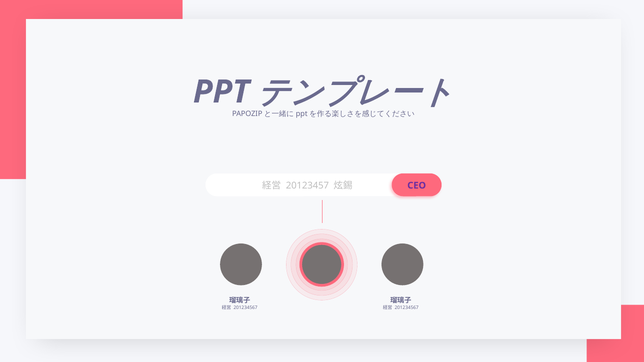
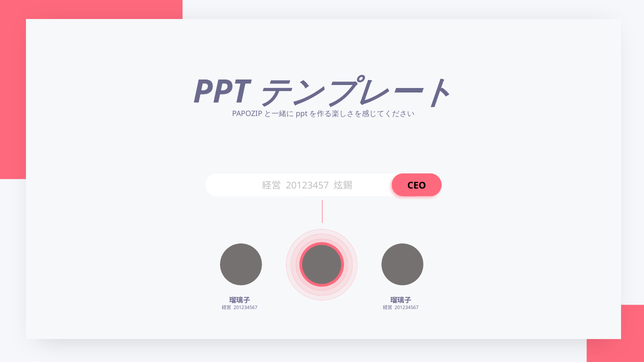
CEO colour: purple -> black (417, 186)
